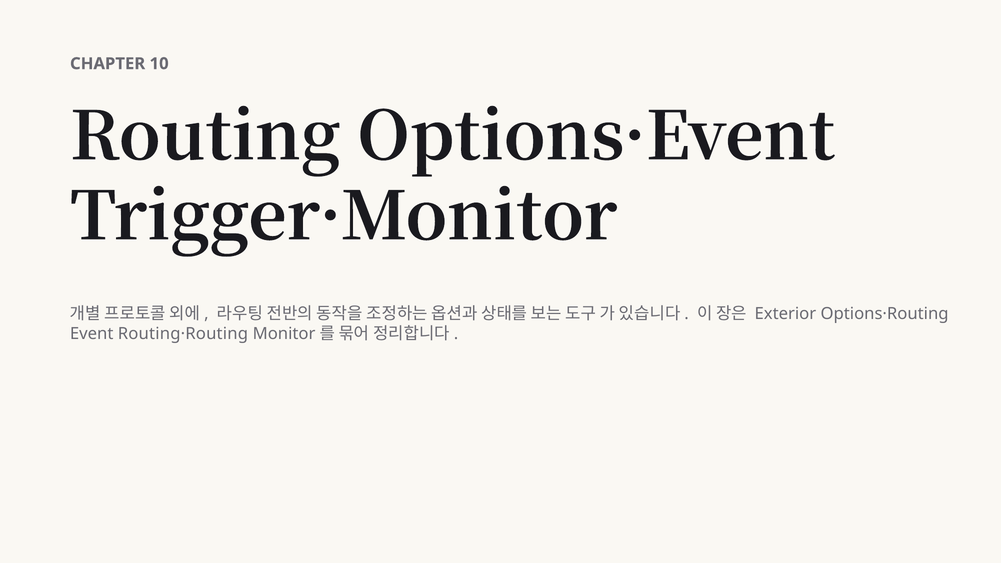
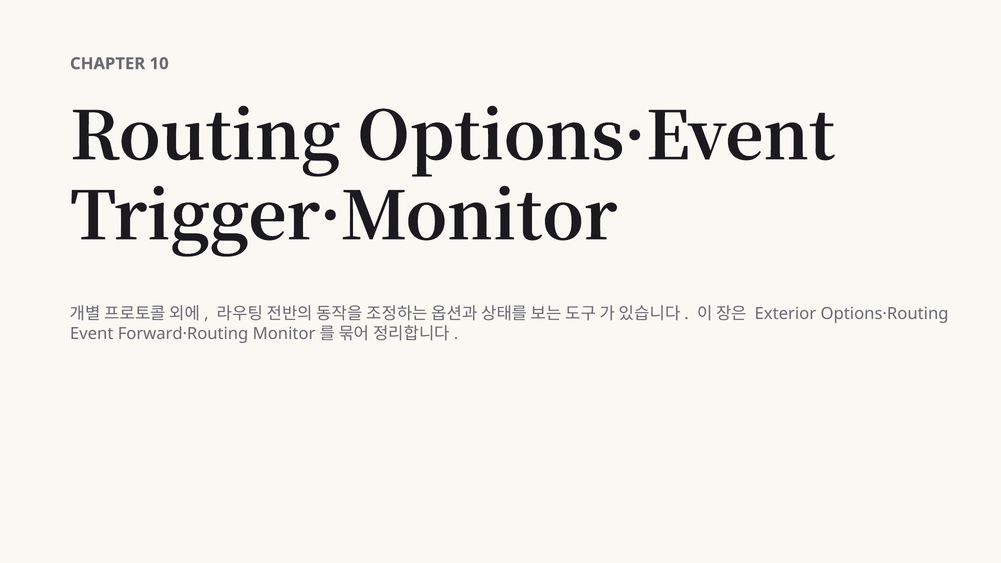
Routing·Routing: Routing·Routing -> Forward·Routing (183, 334)
